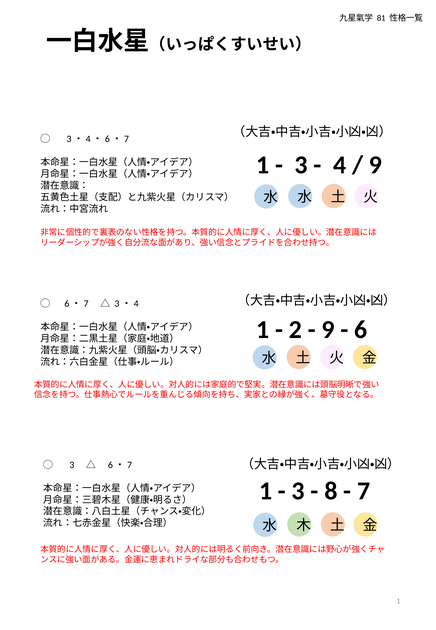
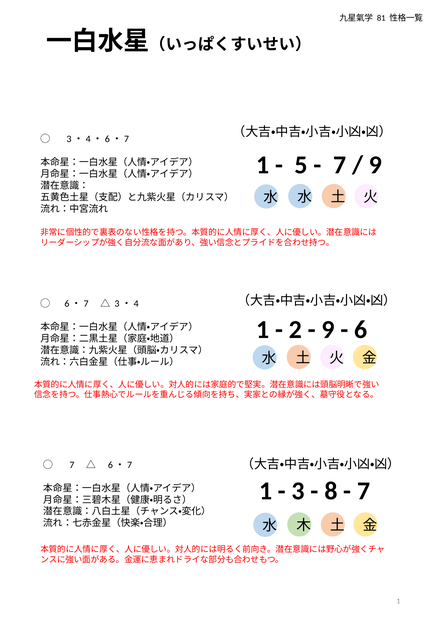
3: 3 -> 5 (301, 165)
4: 4 -> 7 (340, 165)
3: 3 -> 7 (72, 465)
